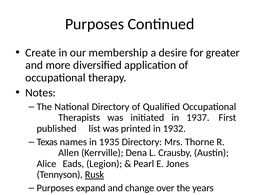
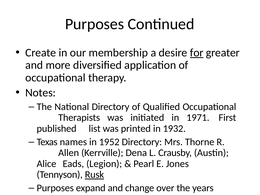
for underline: none -> present (197, 53)
1937: 1937 -> 1971 (198, 118)
1935: 1935 -> 1952 (109, 142)
